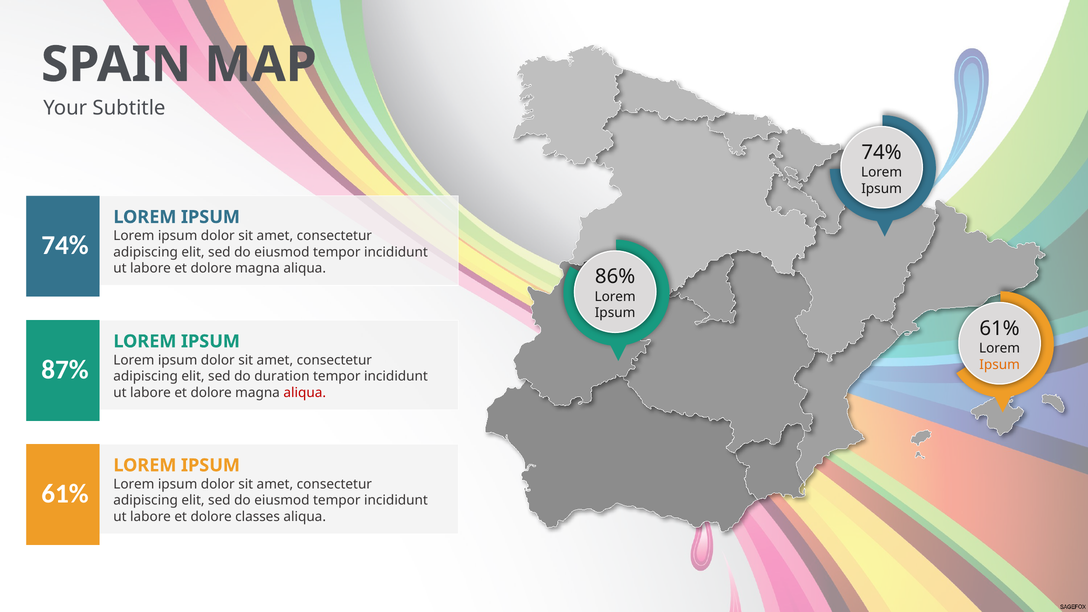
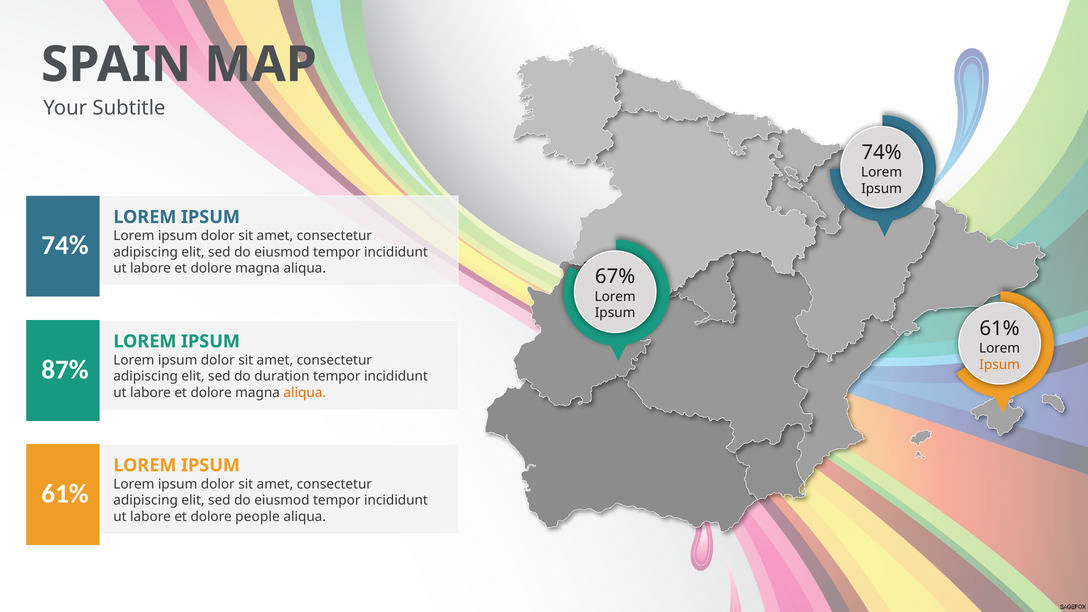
86%: 86% -> 67% (615, 277)
aliqua colour: red -> orange (305, 393)
classes: classes -> people (257, 517)
